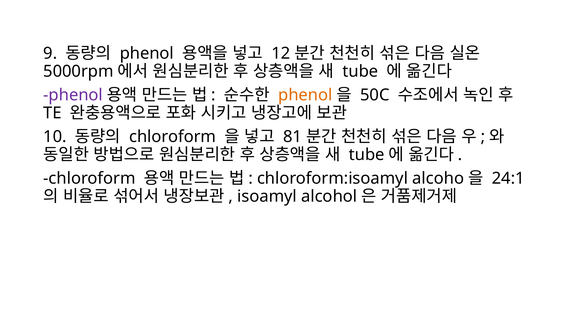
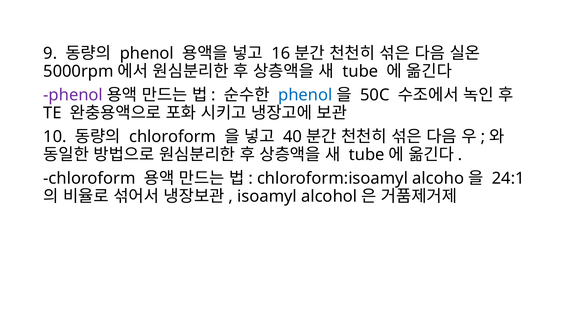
12: 12 -> 16 (281, 54)
phenol colour: orange -> blue (305, 95)
81: 81 -> 40 (293, 137)
